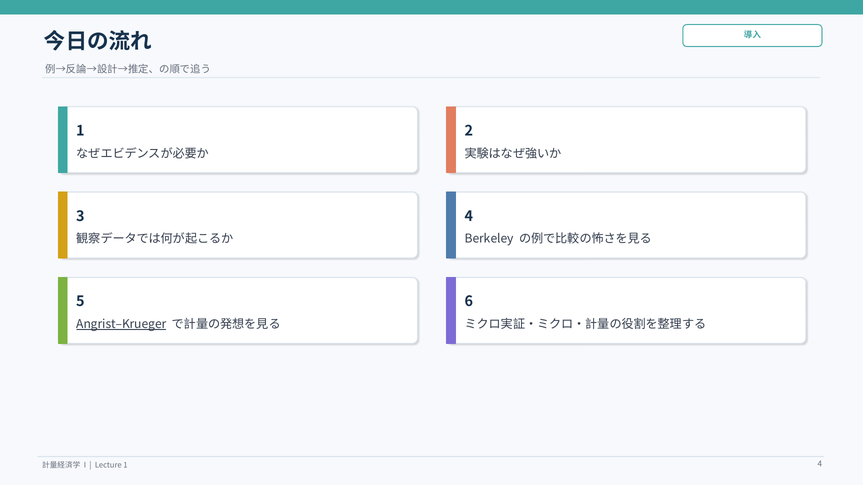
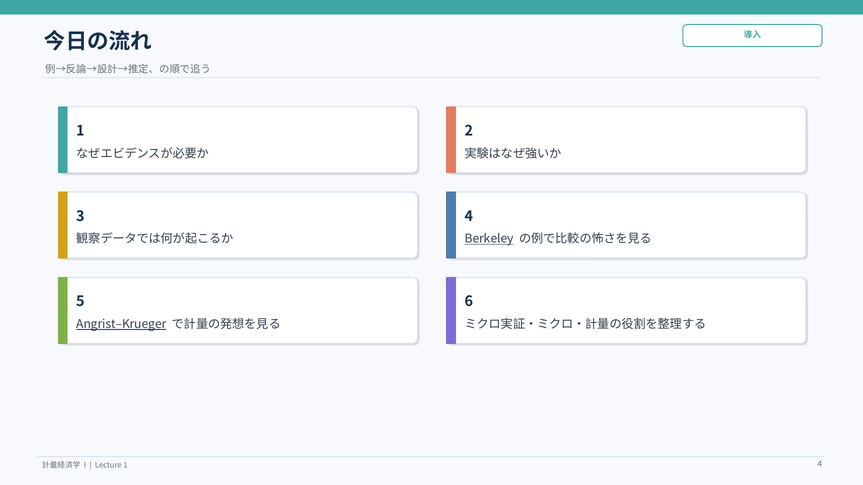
Berkeley underline: none -> present (489, 239)
